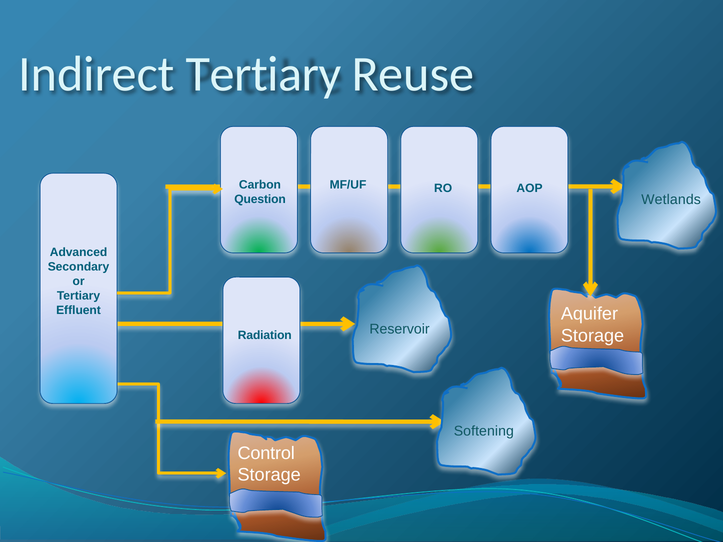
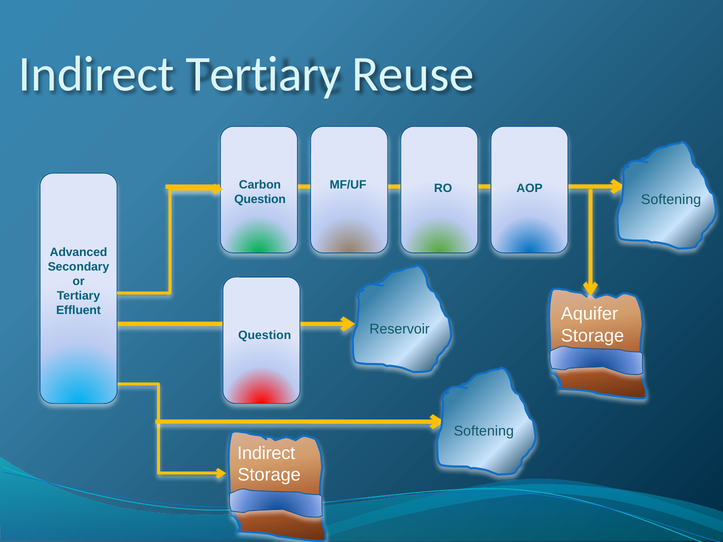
Wetlands: Wetlands -> Softening (671, 200)
Radiation: Radiation -> Question (265, 336)
Control: Control -> Indirect (266, 453)
